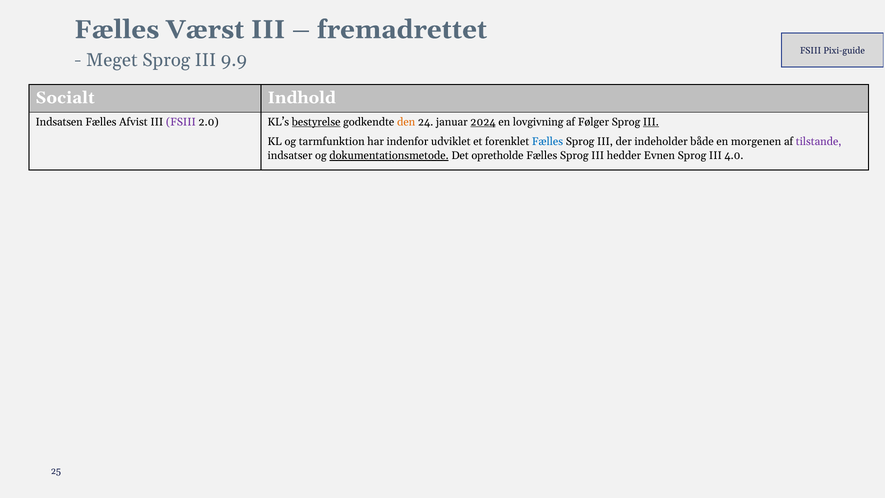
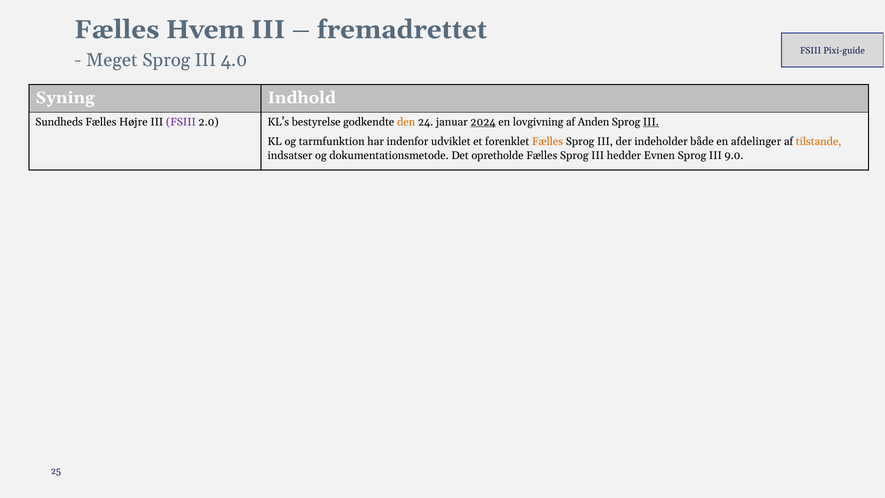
Værst: Værst -> Hvem (205, 30)
9.9: 9.9 -> 4.0 (234, 60)
Socialt: Socialt -> Syning (65, 98)
Indsatsen: Indsatsen -> Sundheds (59, 122)
Afvist: Afvist -> Højre (133, 122)
bestyrelse underline: present -> none (316, 122)
Følger: Følger -> Anden (593, 122)
Fælles colour: blue -> orange (547, 142)
morgenen: morgenen -> afdelinger (756, 142)
tilstande colour: purple -> orange (819, 142)
dokumentationsmetode underline: present -> none (389, 156)
4.0: 4.0 -> 9.0 (734, 156)
